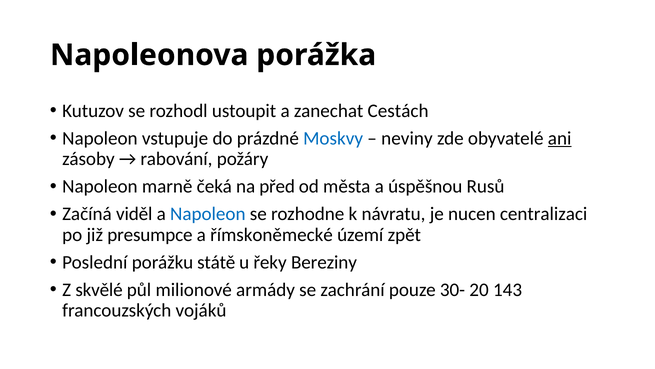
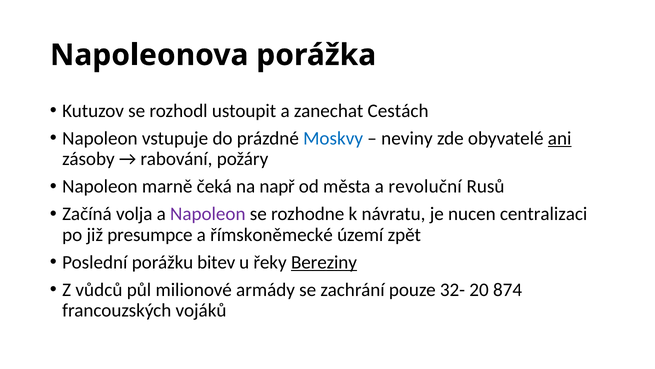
před: před -> např (277, 186)
úspěšnou: úspěšnou -> revoluční (425, 186)
viděl: viděl -> volja (134, 214)
Napoleon colour: blue -> purple (208, 214)
státě: státě -> bitev (216, 262)
Bereziny underline: none -> present (324, 262)
skvělé: skvělé -> vůdců (99, 289)
30-: 30- -> 32- (452, 289)
143: 143 -> 874 (508, 289)
